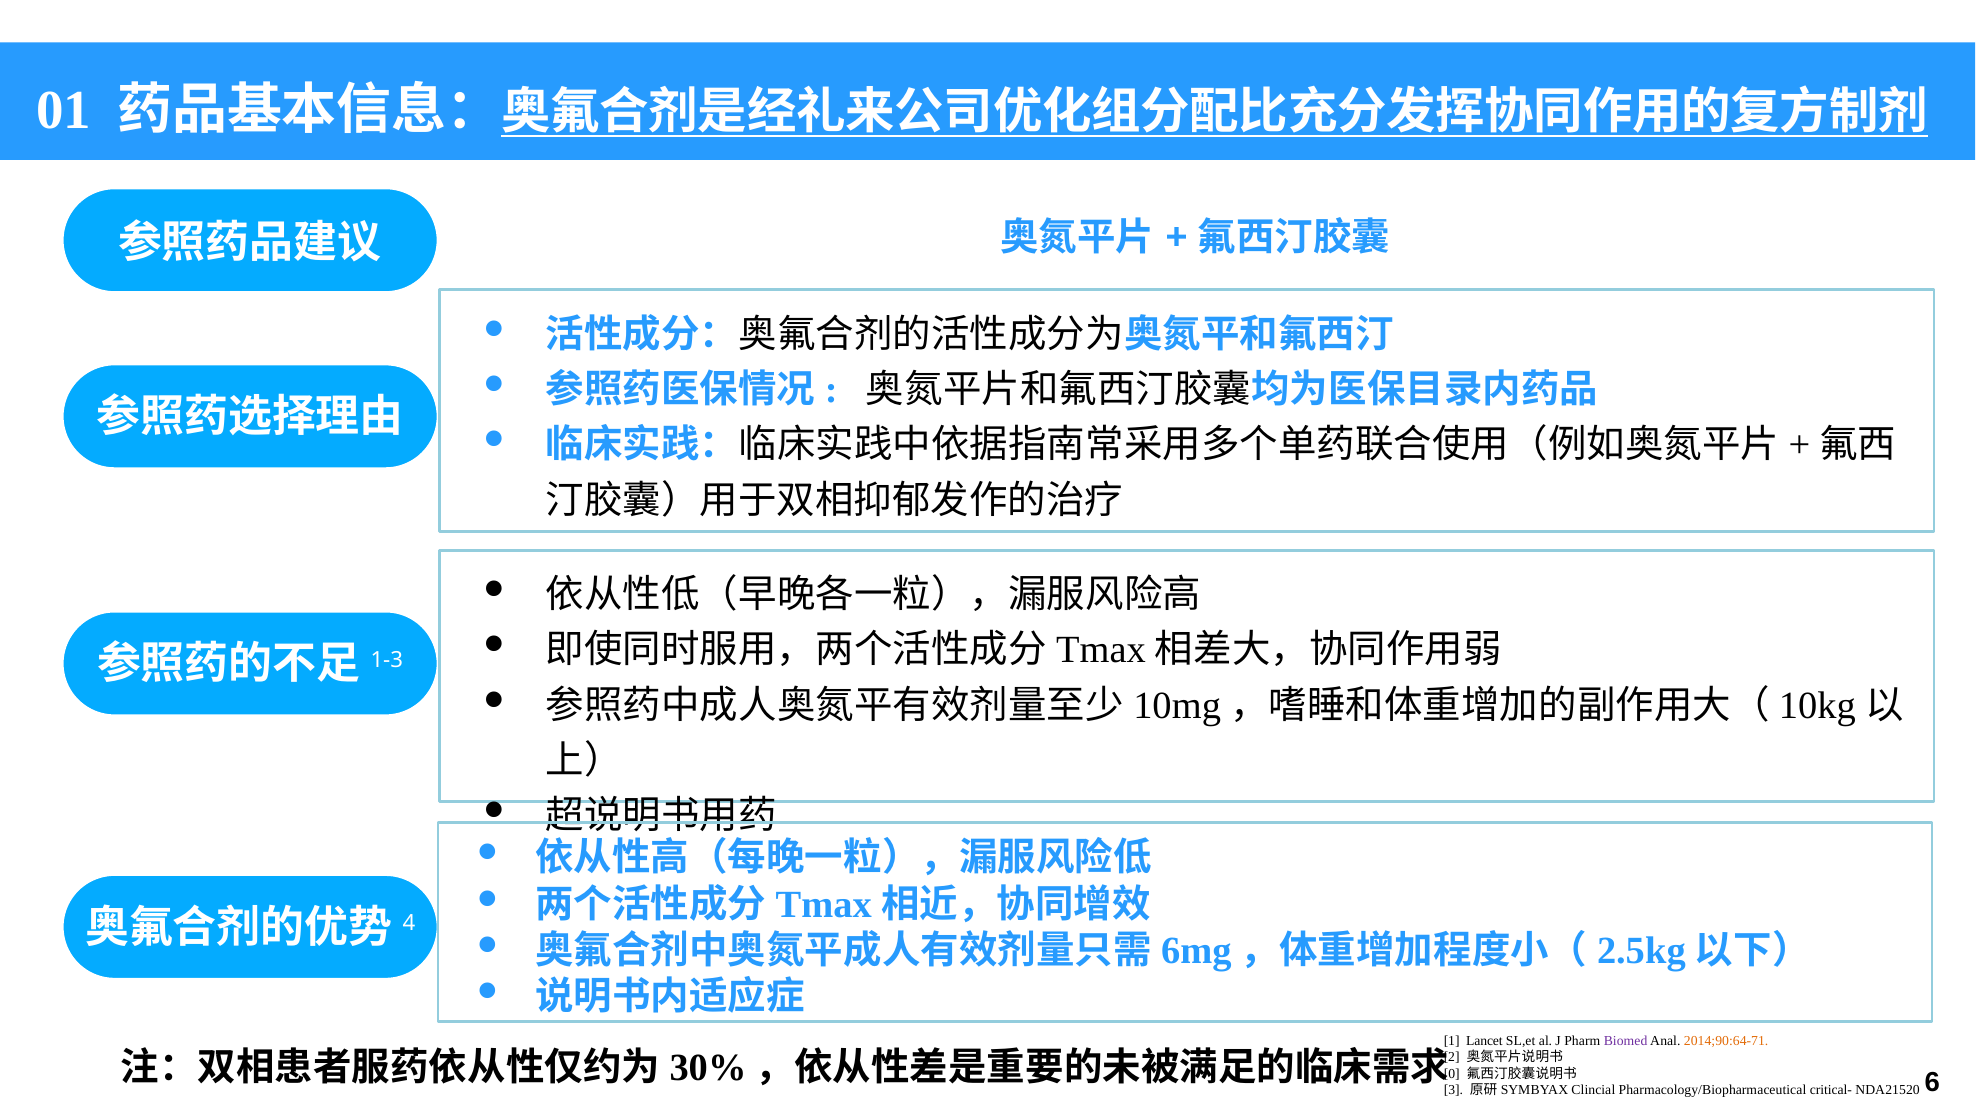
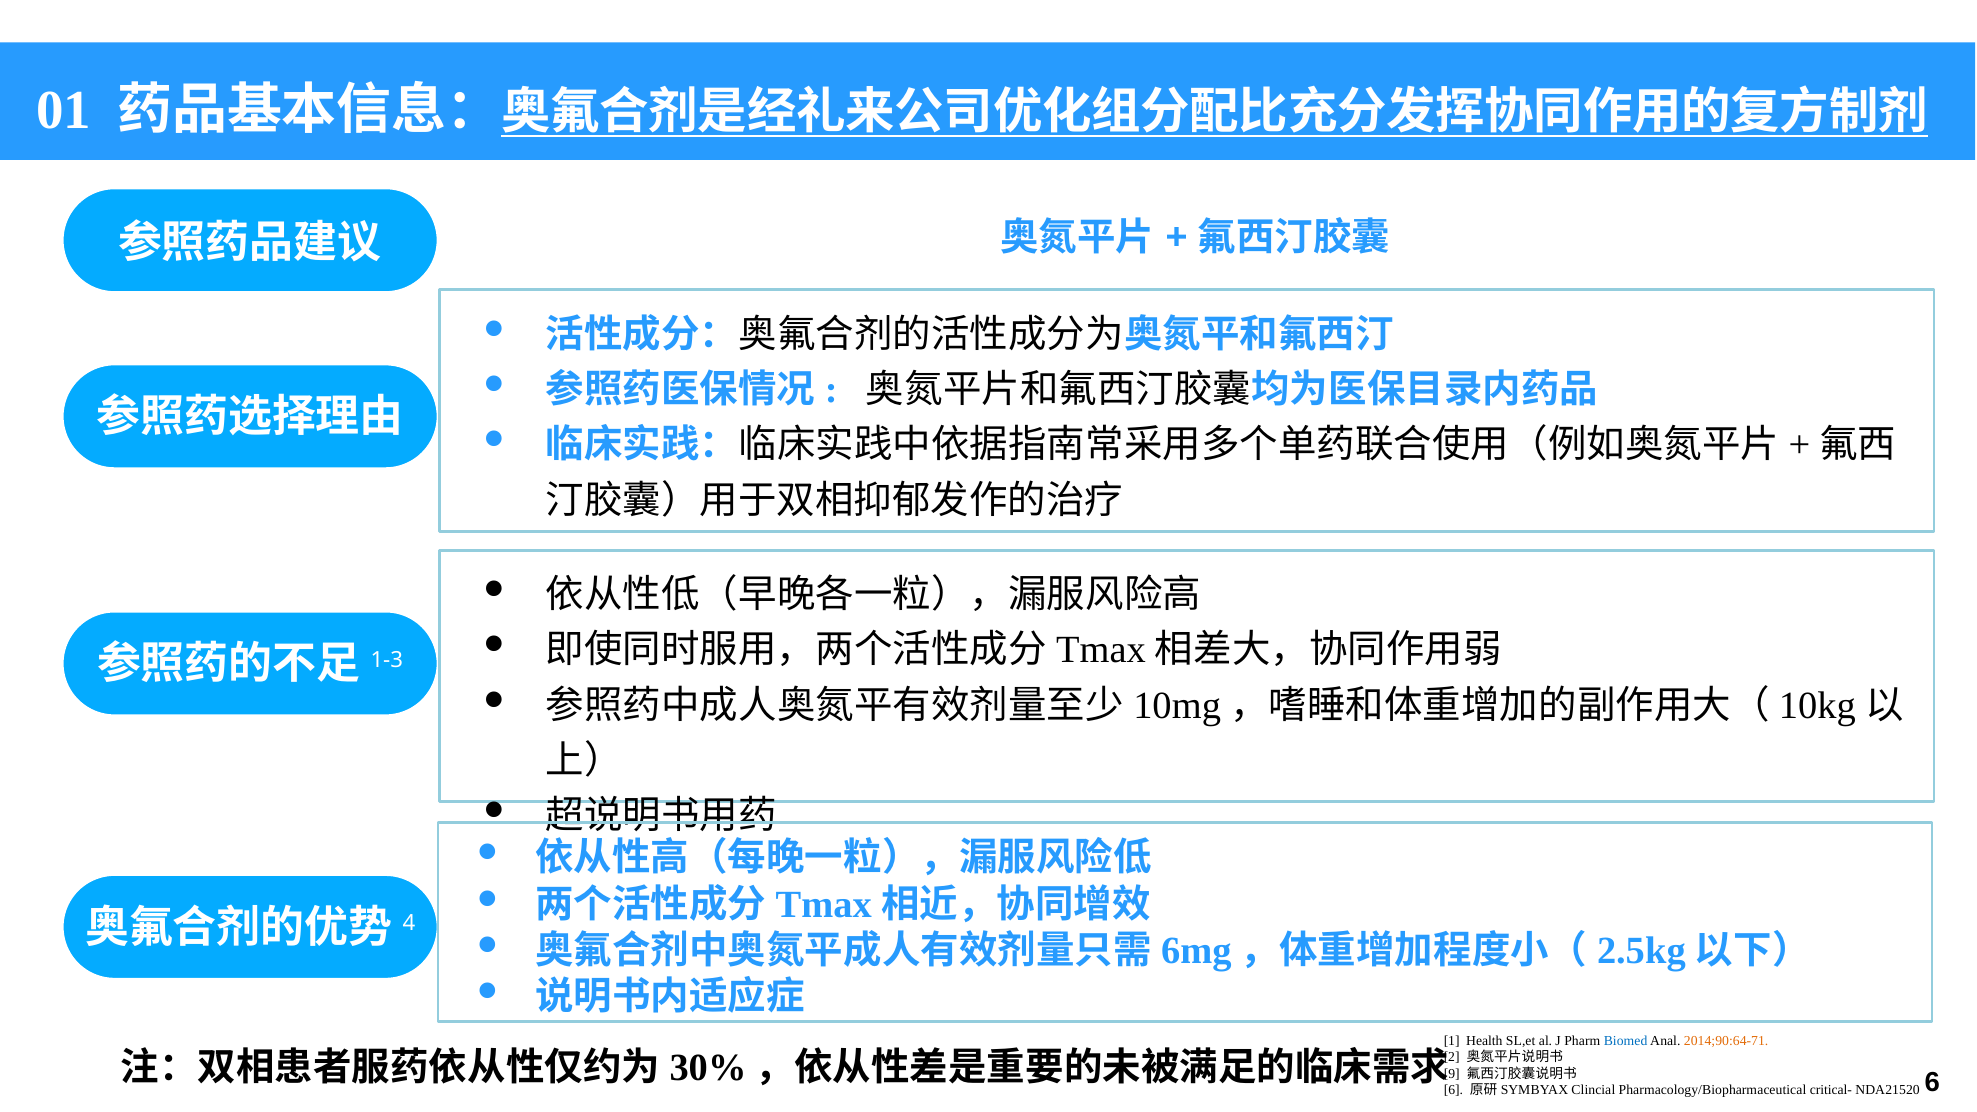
Lancet: Lancet -> Health (1484, 1041)
Biomed colour: purple -> blue (1626, 1041)
0: 0 -> 9 (1452, 1074)
3: 3 -> 6 (1453, 1090)
